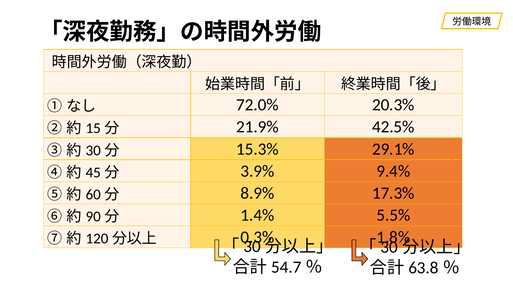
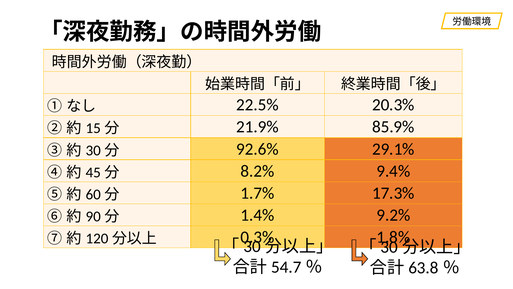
72.0%: 72.0% -> 22.5% (258, 105)
42.5%: 42.5% -> 85.9% (393, 127)
15.3%: 15.3% -> 92.6% (258, 149)
3.9%: 3.9% -> 8.2% (258, 171)
8.9%: 8.9% -> 1.7% (258, 193)
5.5%: 5.5% -> 9.2% (393, 215)
